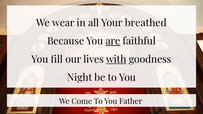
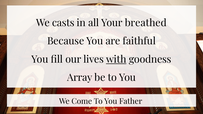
wear: wear -> casts (63, 23)
are underline: present -> none (113, 41)
Night: Night -> Array (80, 78)
